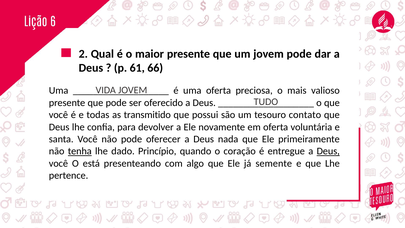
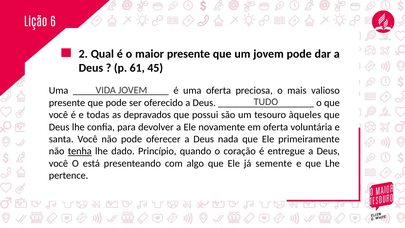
66: 66 -> 45 (155, 68)
transmitido: transmitido -> depravados (147, 115)
contato: contato -> àqueles (305, 115)
Deus underline: present -> none (328, 151)
